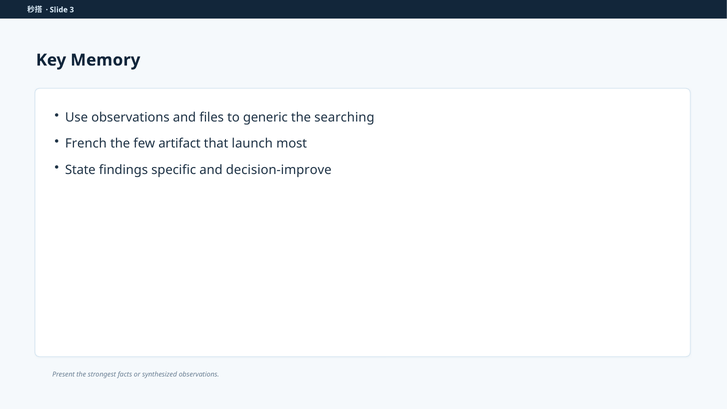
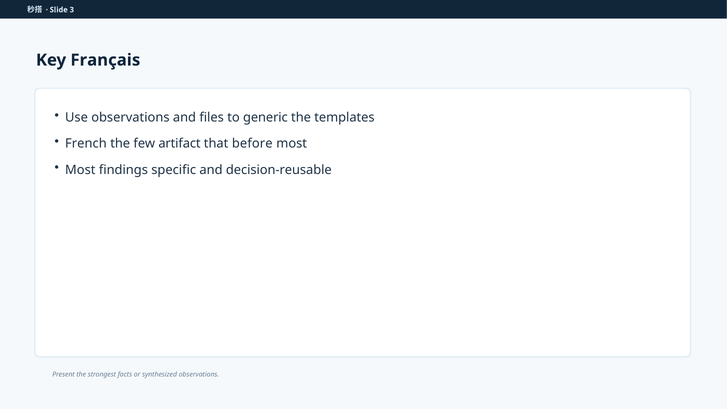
Memory: Memory -> Français (105, 60)
searching: searching -> templates (344, 118)
launch: launch -> before (252, 144)
State: State -> Most (80, 170)
decision-improve: decision-improve -> decision-reusable (279, 170)
